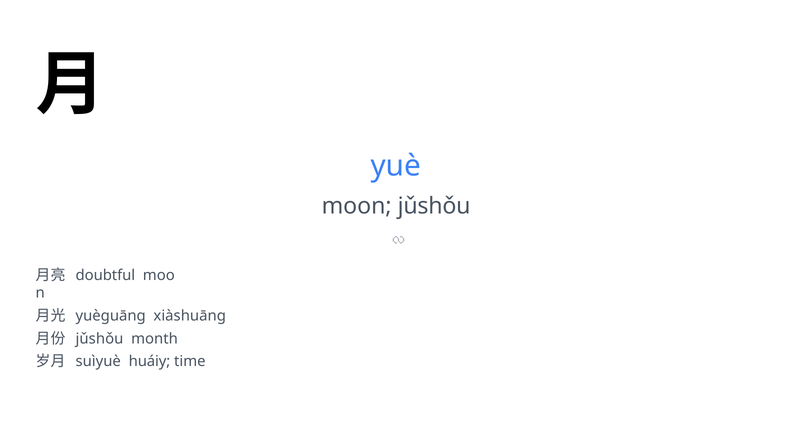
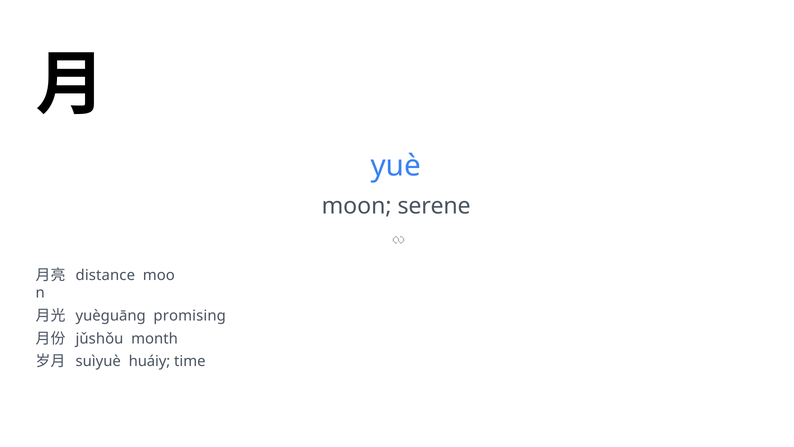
moon jǔshǒu: jǔshǒu -> serene (434, 206)
doubtful: doubtful -> distance (105, 275)
xiàshuāng: xiàshuāng -> promising (190, 316)
